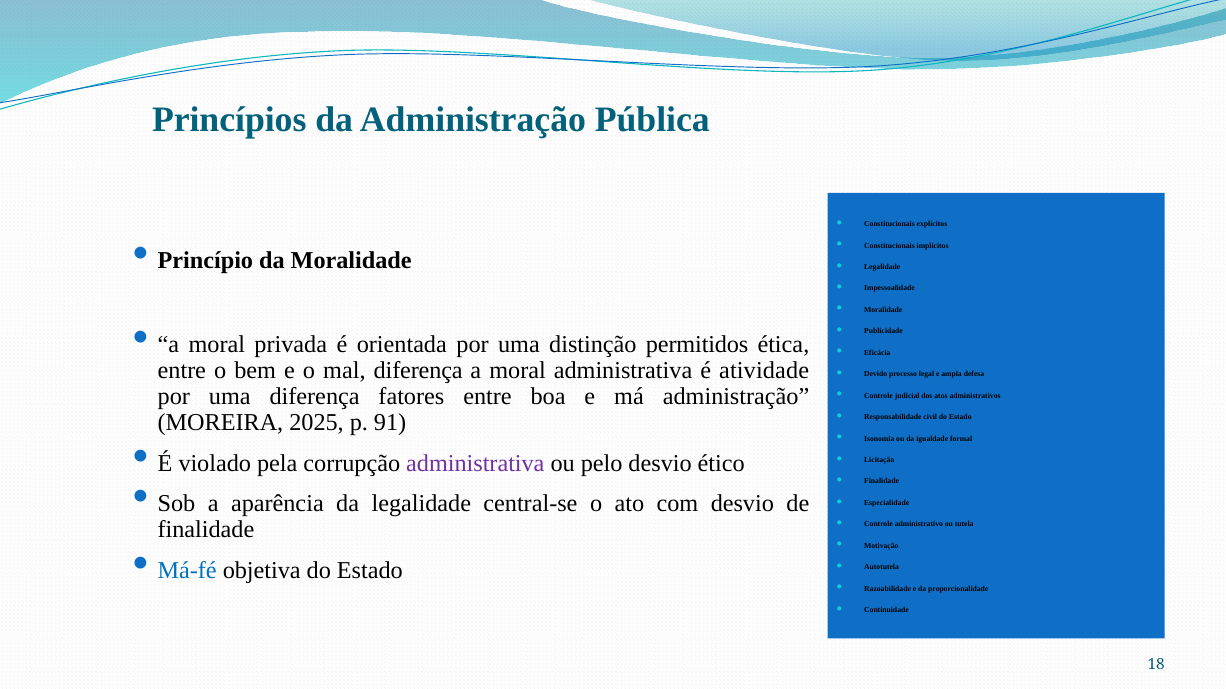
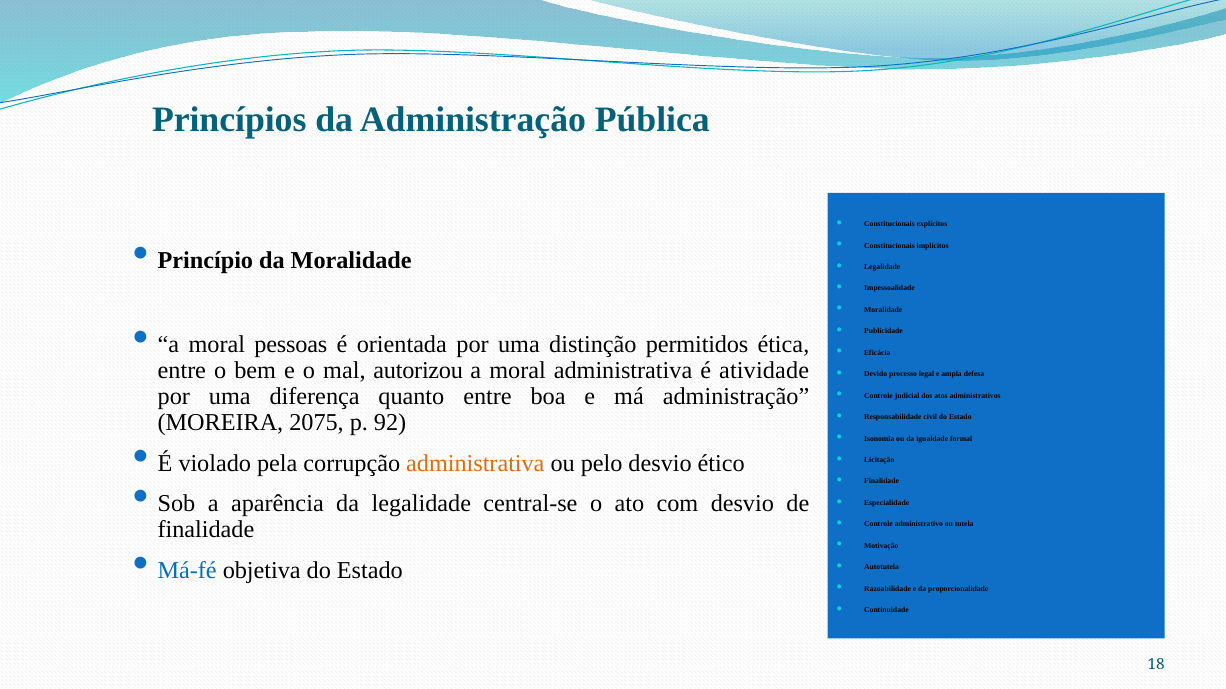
privada: privada -> pessoas (291, 345)
mal diferença: diferença -> autorizou (418, 371)
fatores: fatores -> quanto (411, 397)
2025: 2025 -> 2075 (317, 423)
91: 91 -> 92 (390, 423)
administrativa colour: purple -> orange (475, 464)
